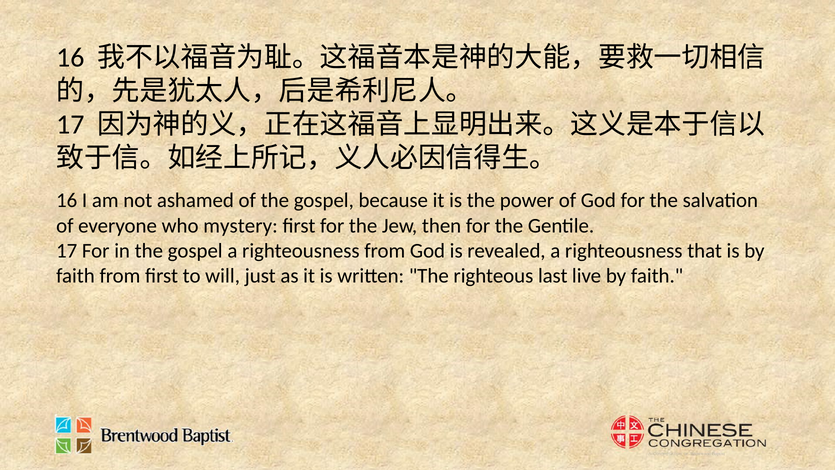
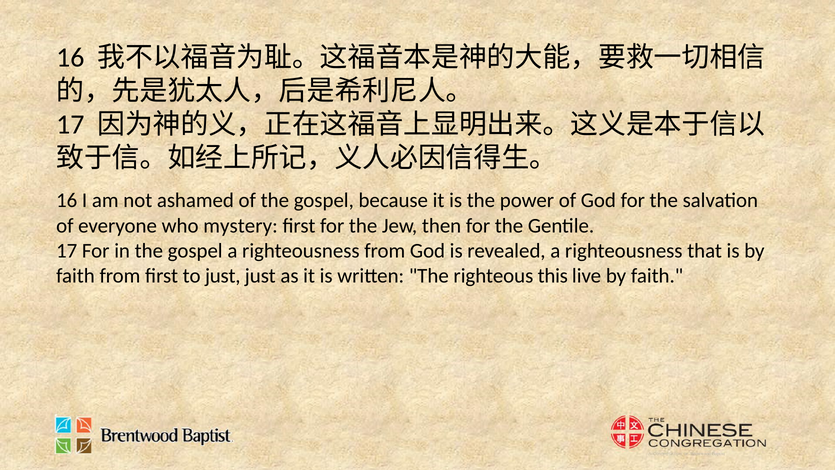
to will: will -> just (223, 276)
last: last -> this (553, 276)
